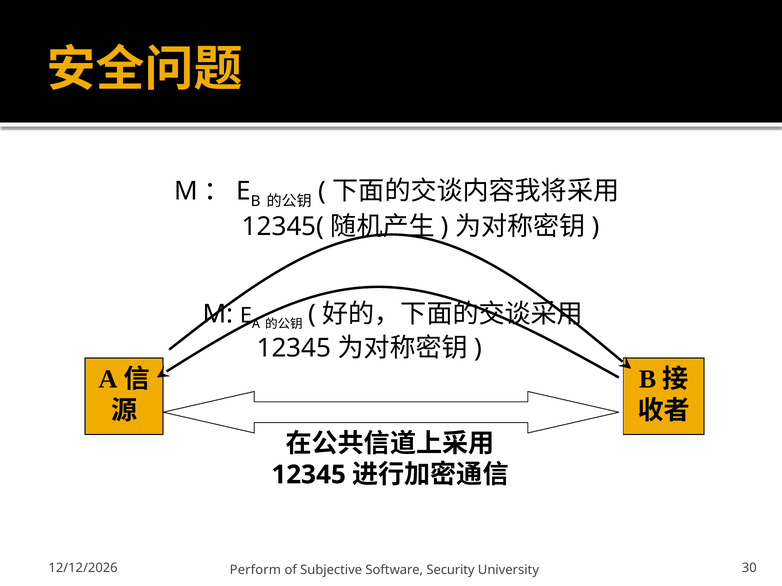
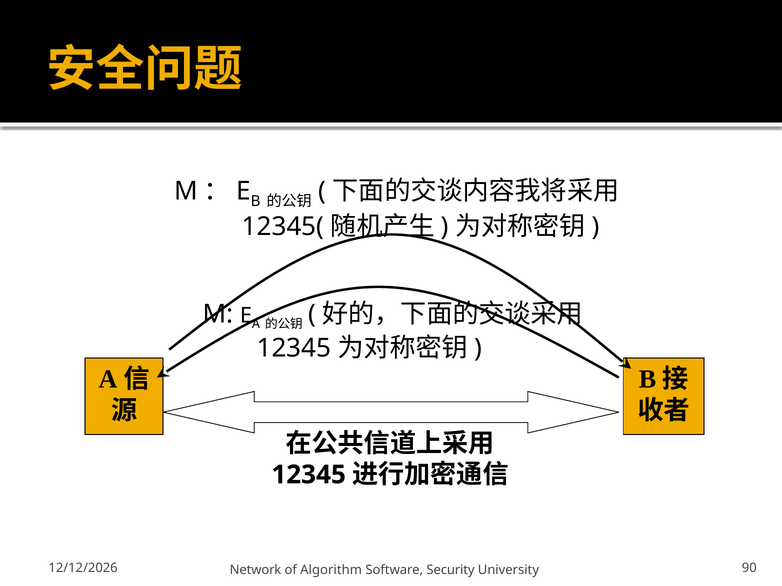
Perform: Perform -> Network (256, 570)
Subjective: Subjective -> Algorithm (331, 570)
30: 30 -> 90 (749, 568)
